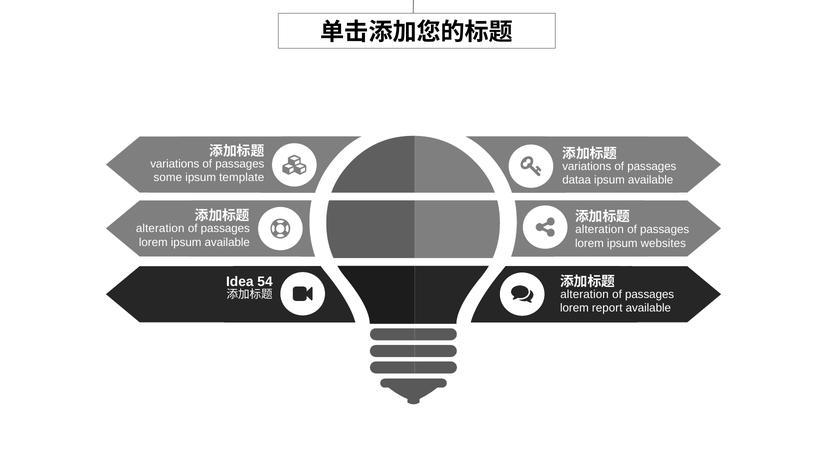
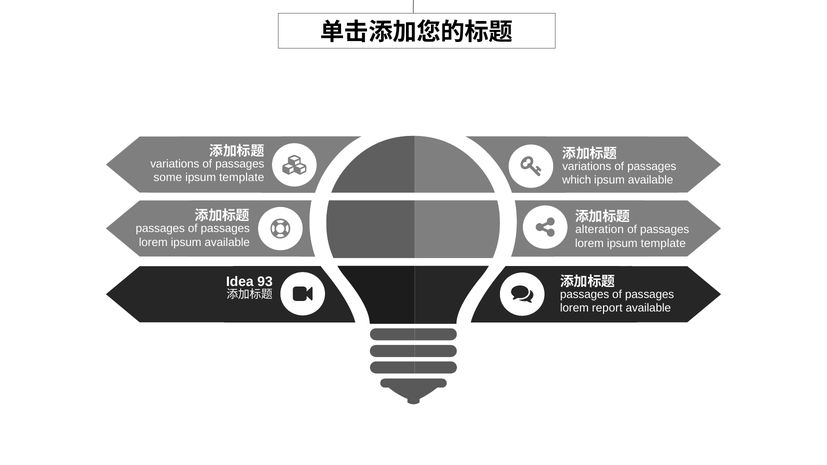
dataa: dataa -> which (577, 180)
alteration: alteration -> passages (160, 228)
lorem ipsum websites: websites -> template (663, 243)
54: 54 -> 93 (265, 282)
alteration: alteration -> passages (585, 294)
